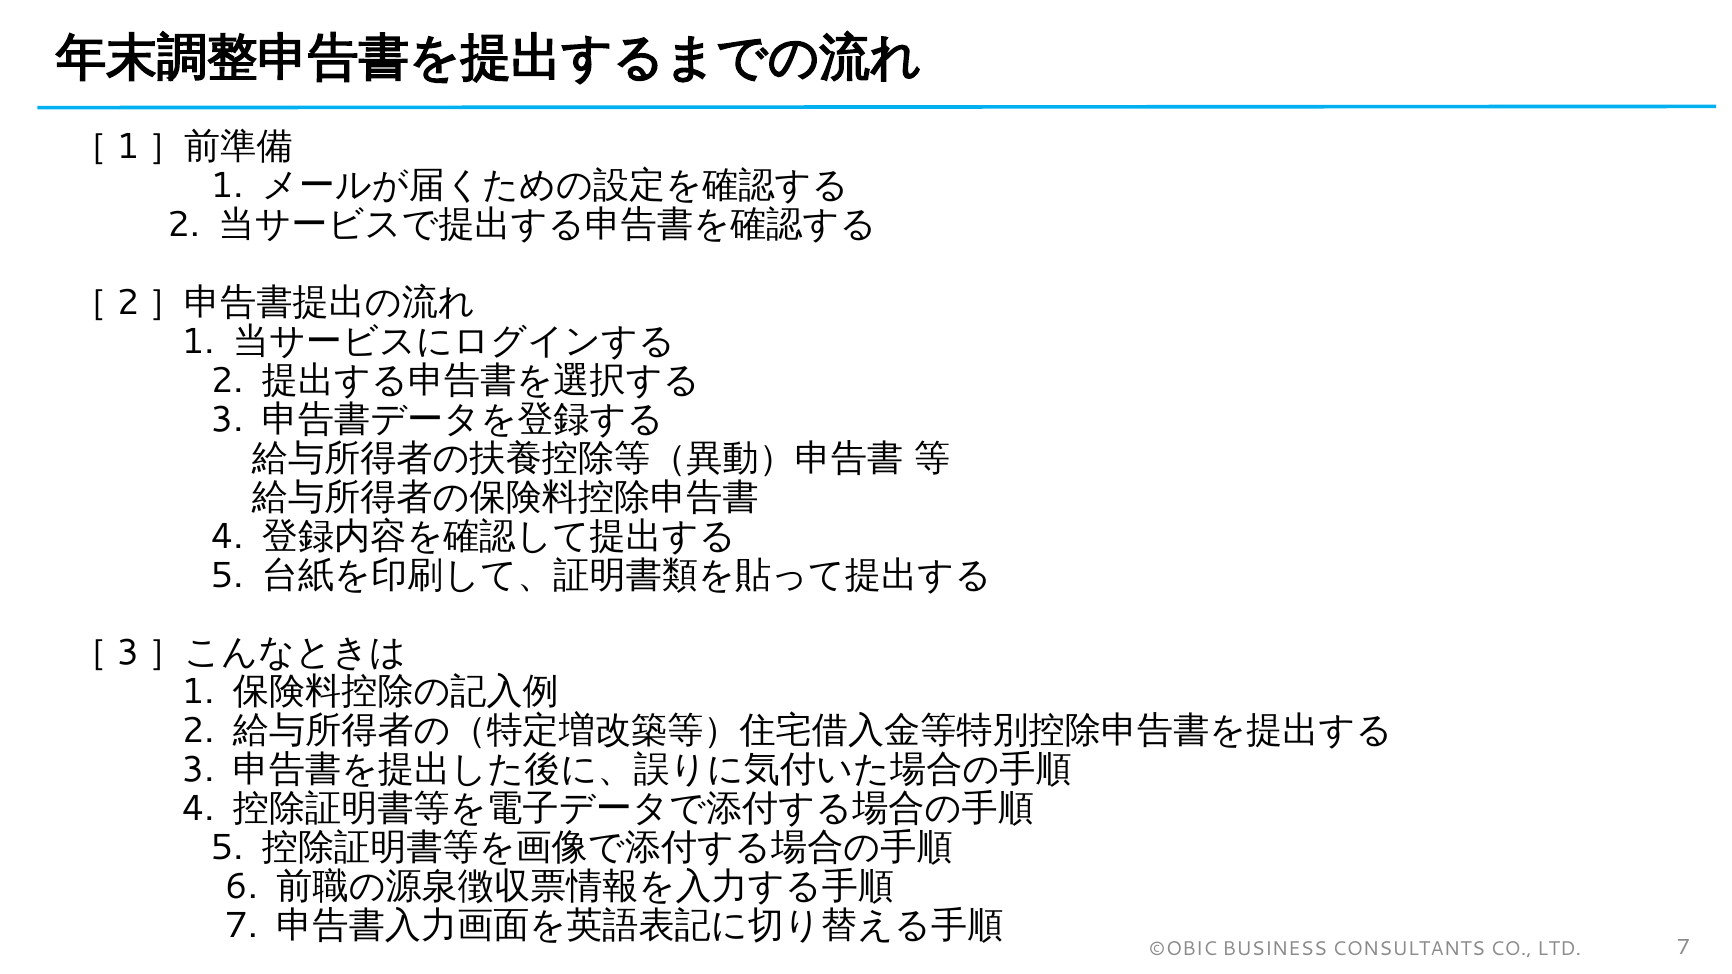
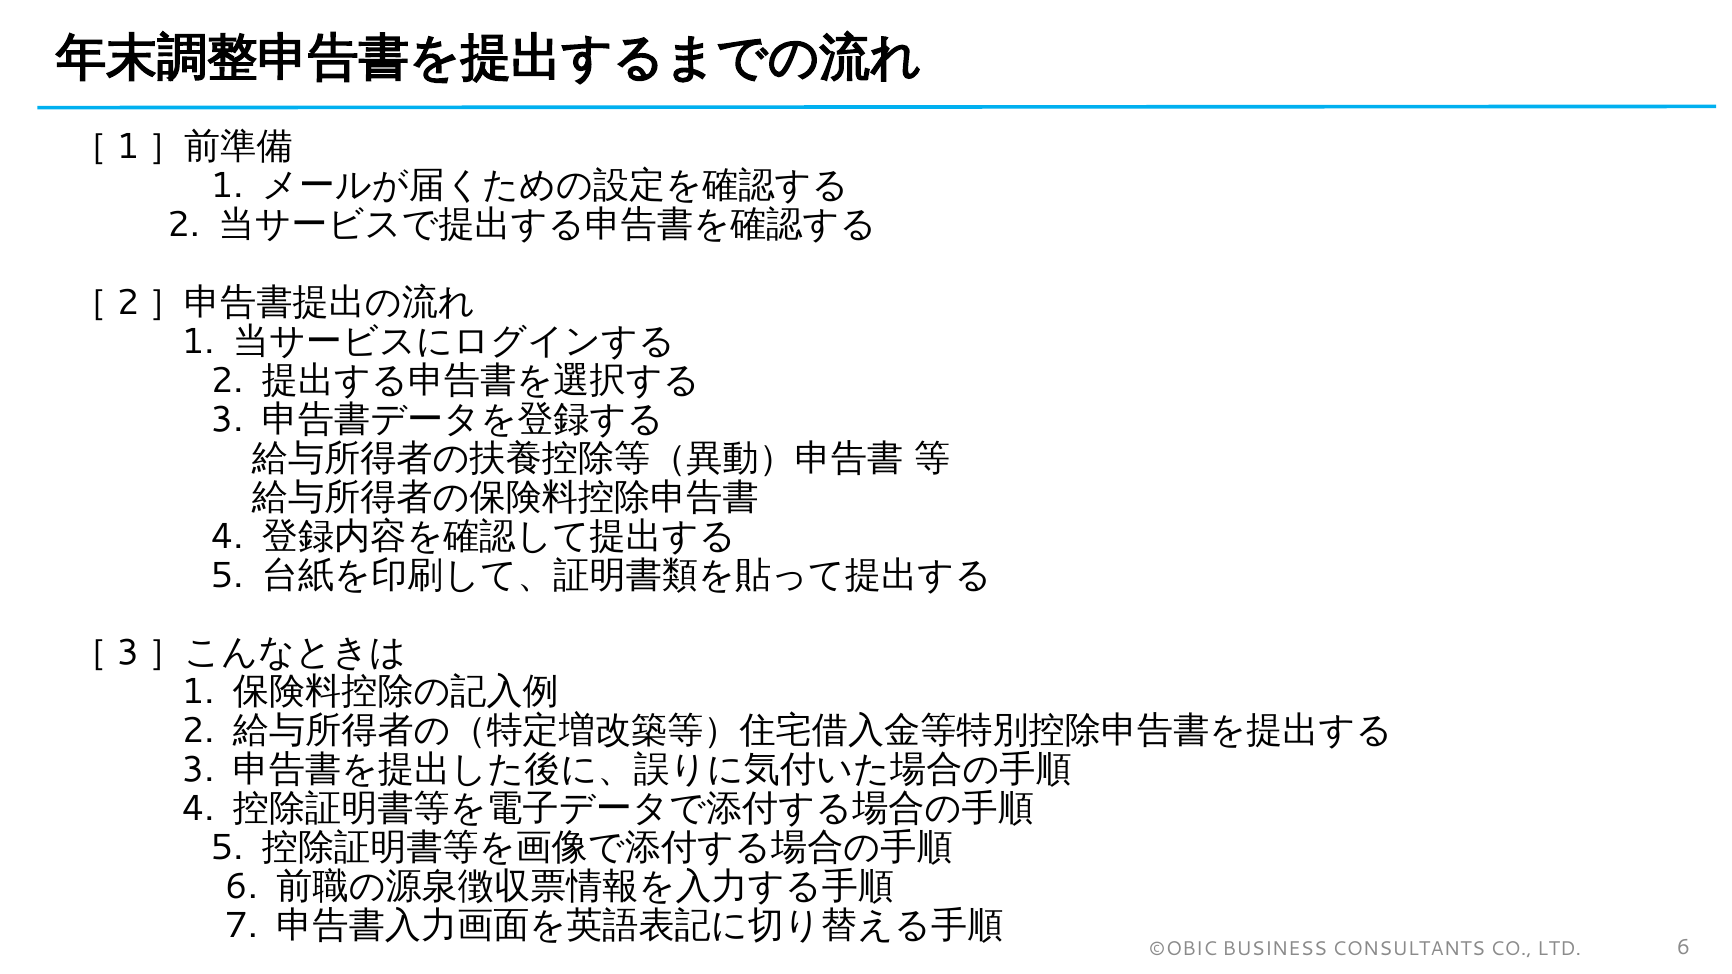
LTD 7: 7 -> 6 (1683, 948)
